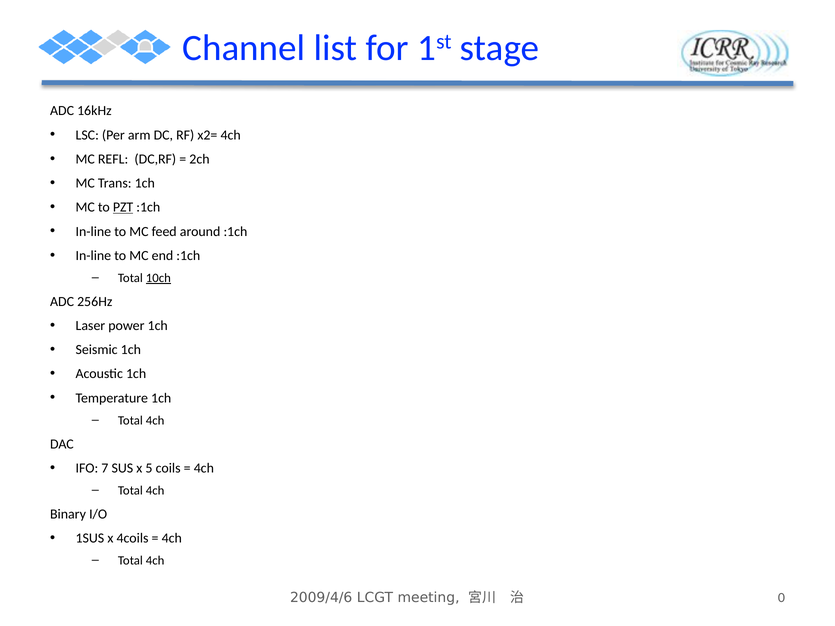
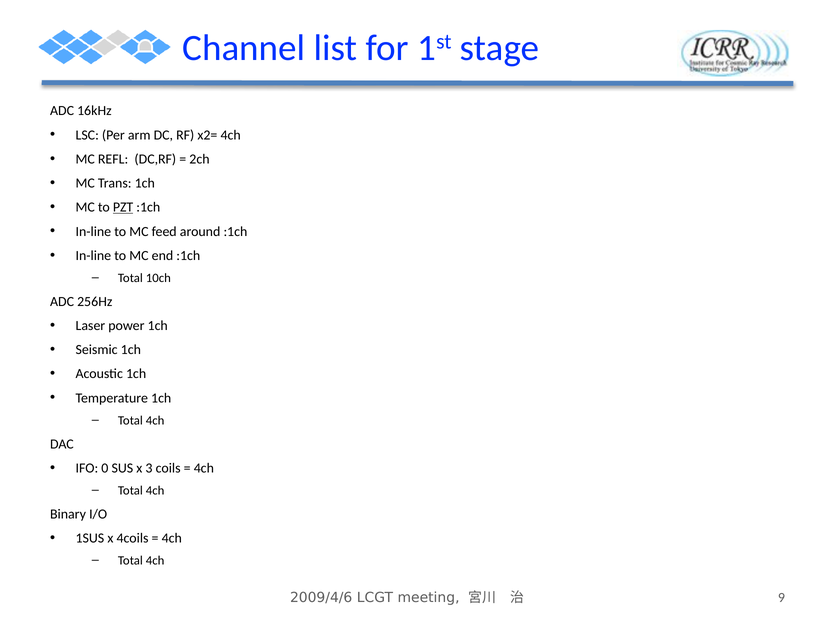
10ch underline: present -> none (158, 278)
7: 7 -> 0 (105, 468)
5: 5 -> 3 (149, 468)
0: 0 -> 9 (781, 598)
